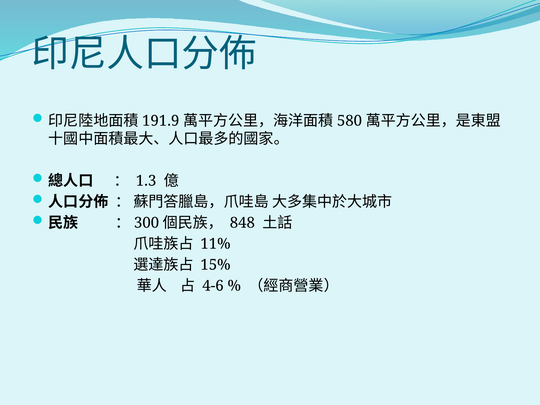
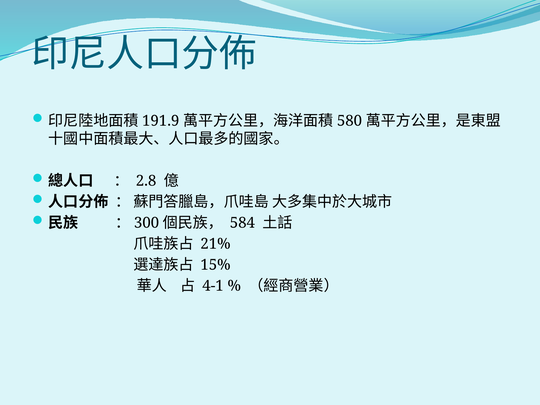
1.3: 1.3 -> 2.8 (146, 181)
848: 848 -> 584 (242, 223)
11%: 11% -> 21% (215, 244)
4-6: 4-6 -> 4-1 (213, 286)
